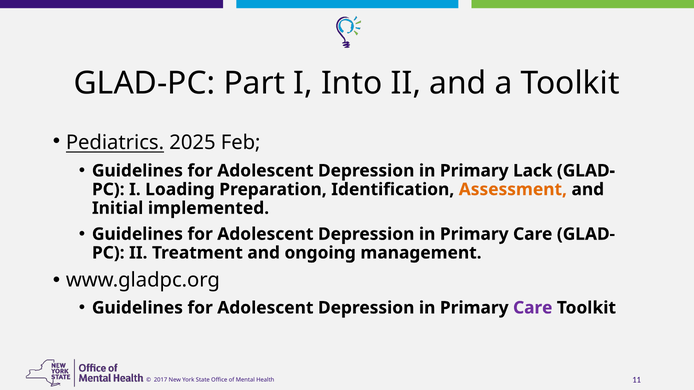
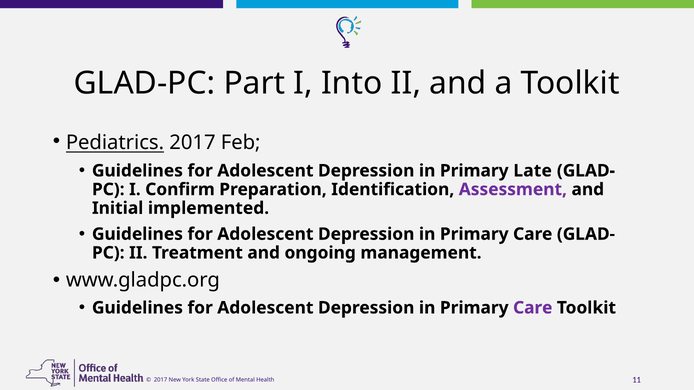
Pediatrics 2025: 2025 -> 2017 (192, 143)
Lack: Lack -> Late (533, 171)
Loading: Loading -> Confirm (180, 190)
Assessment colour: orange -> purple (513, 190)
